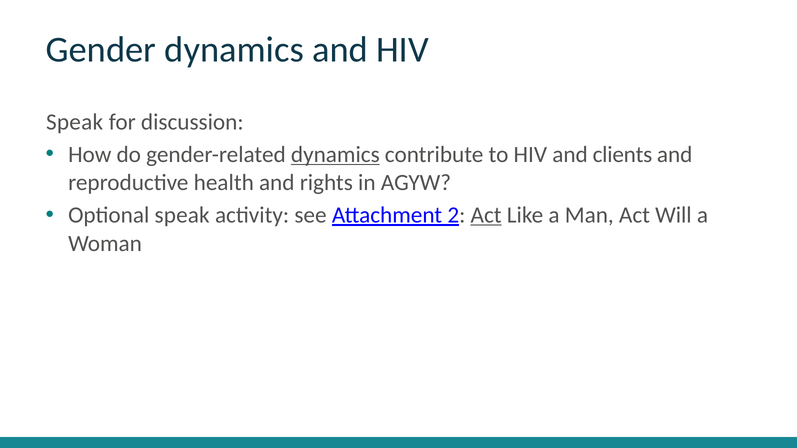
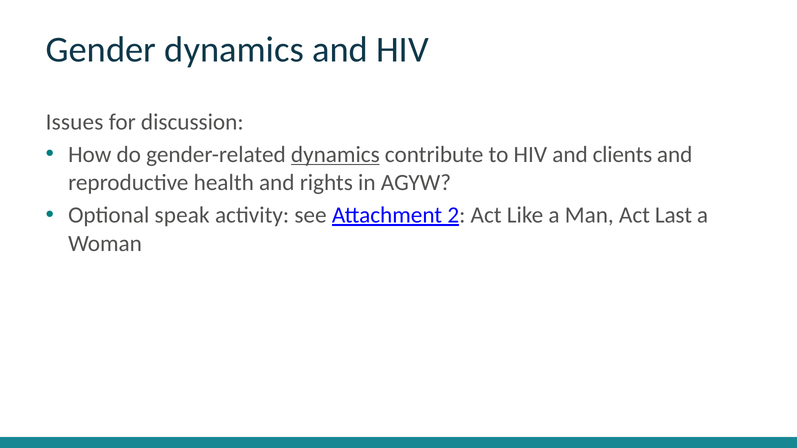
Speak: Speak -> Issues (75, 122)
Act underline: present -> none (486, 215)
Will: Will -> Last (674, 215)
